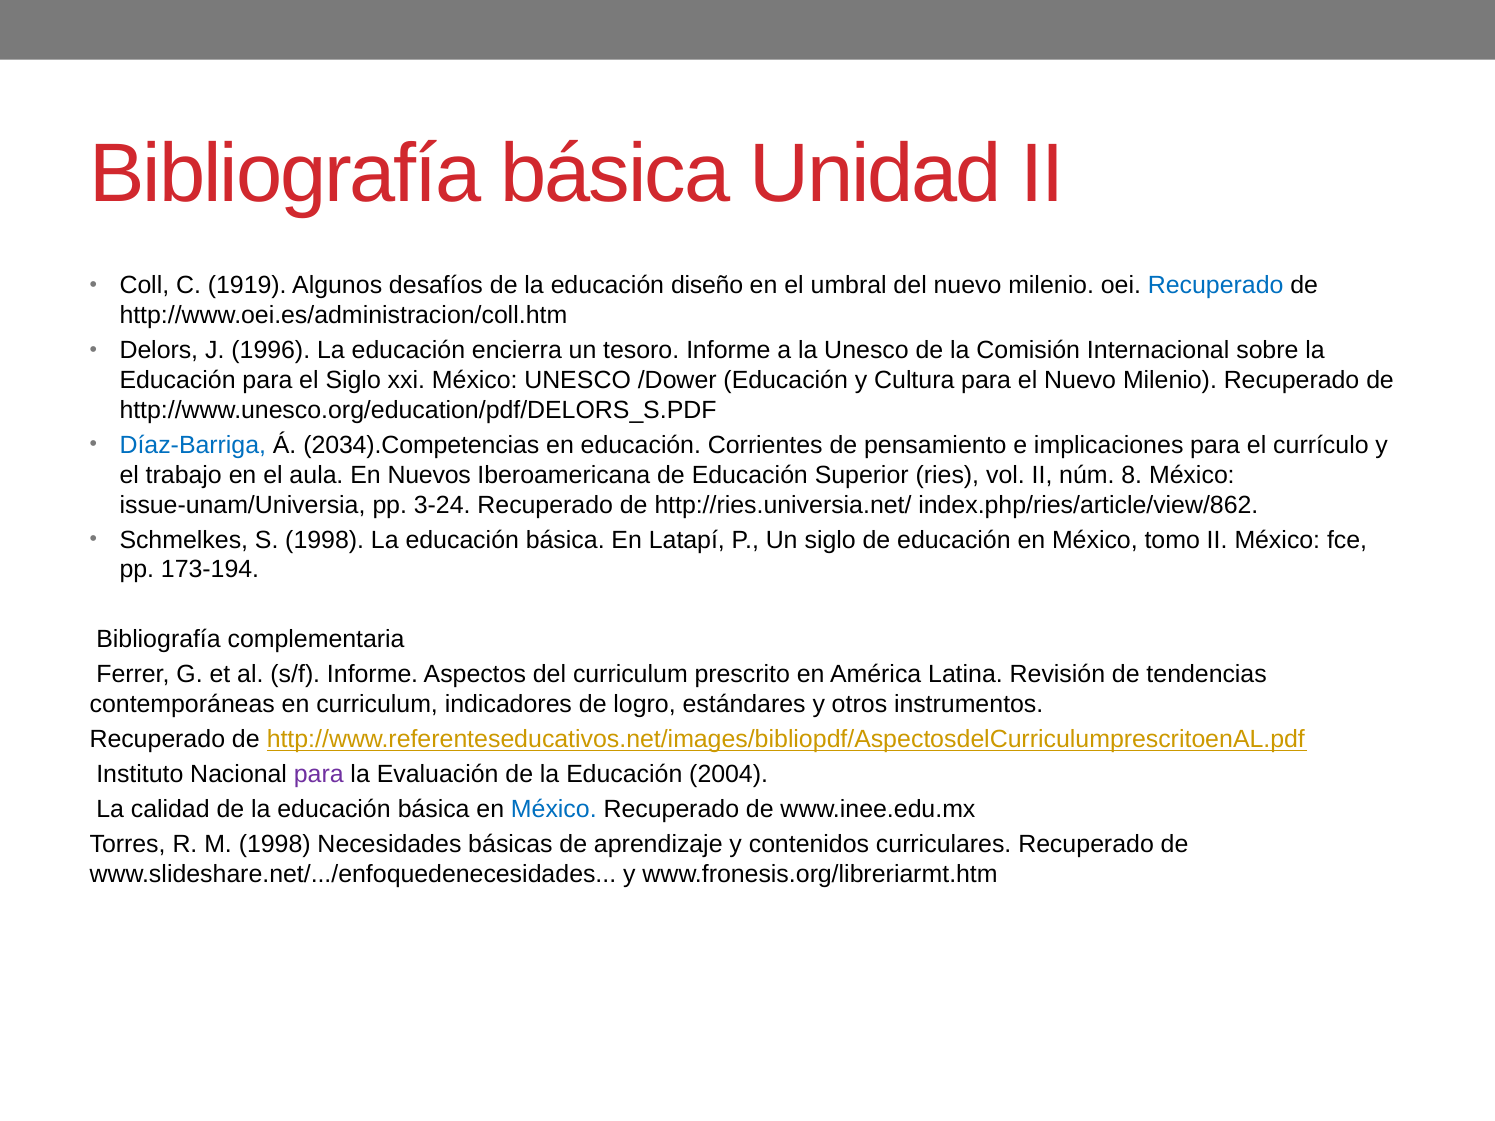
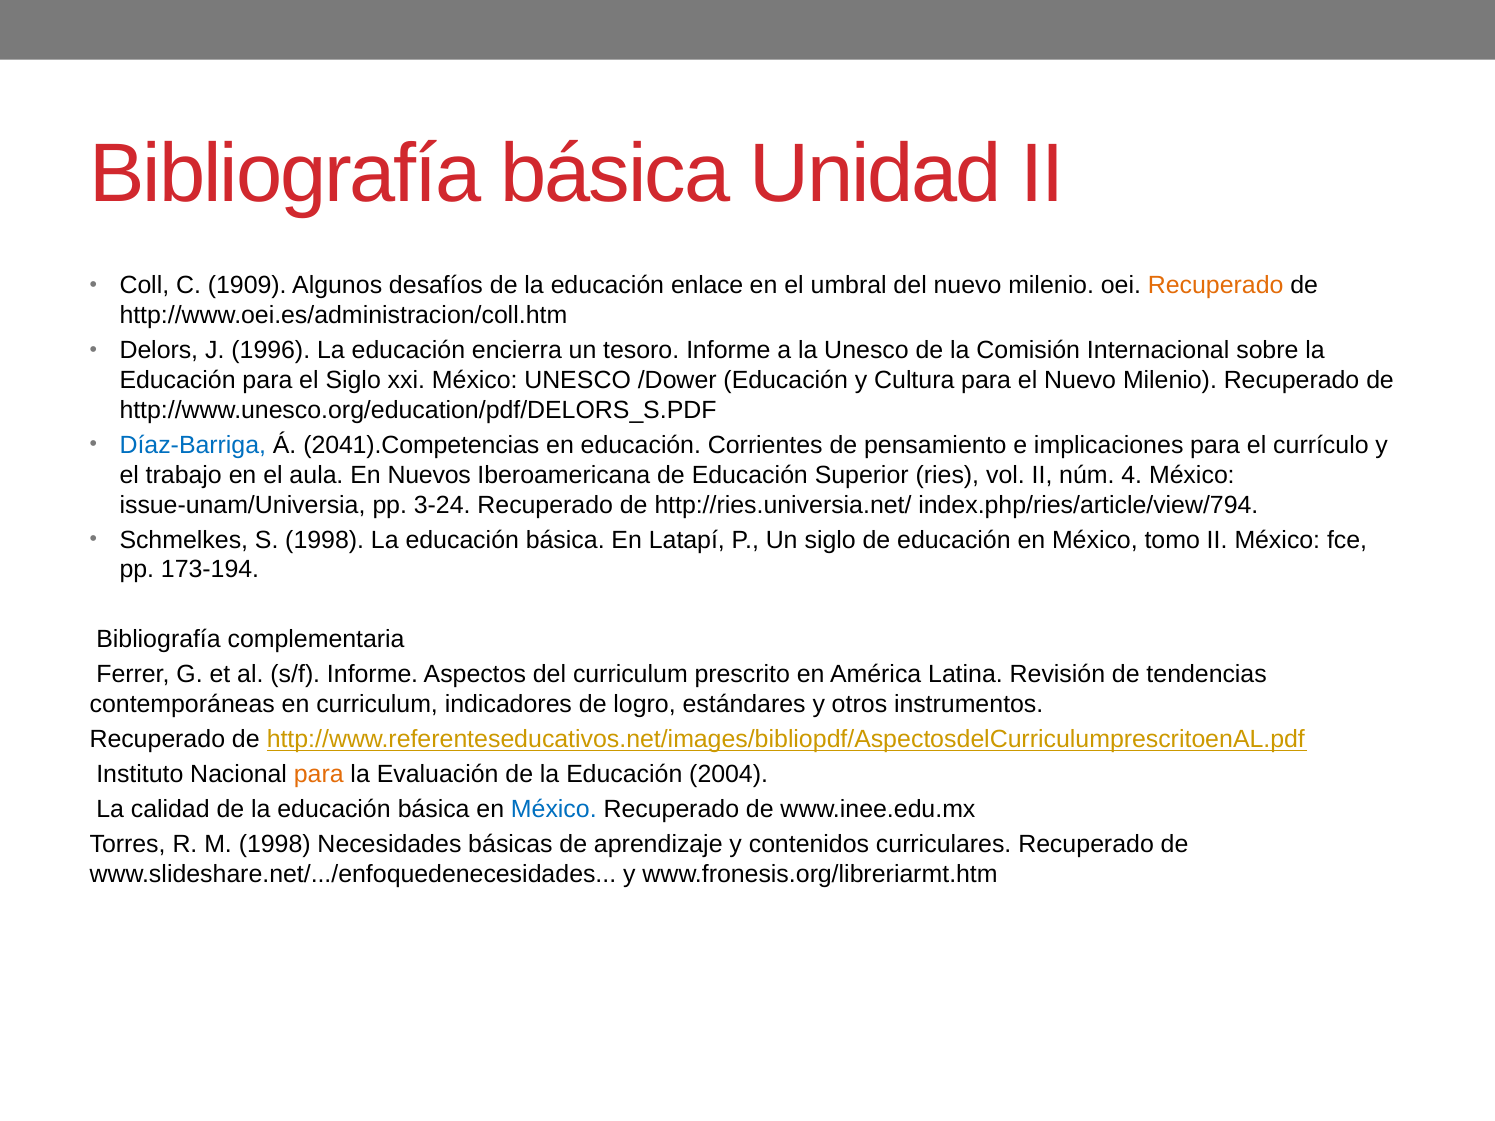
1919: 1919 -> 1909 (247, 286)
diseño: diseño -> enlace (707, 286)
Recuperado colour: blue -> orange (1216, 286)
2034).Competencias: 2034).Competencias -> 2041).Competencias (421, 445)
8: 8 -> 4 (1132, 475)
index.php/ries/article/view/862: index.php/ries/article/view/862 -> index.php/ries/article/view/794 (1088, 505)
para colour: purple -> orange (319, 774)
